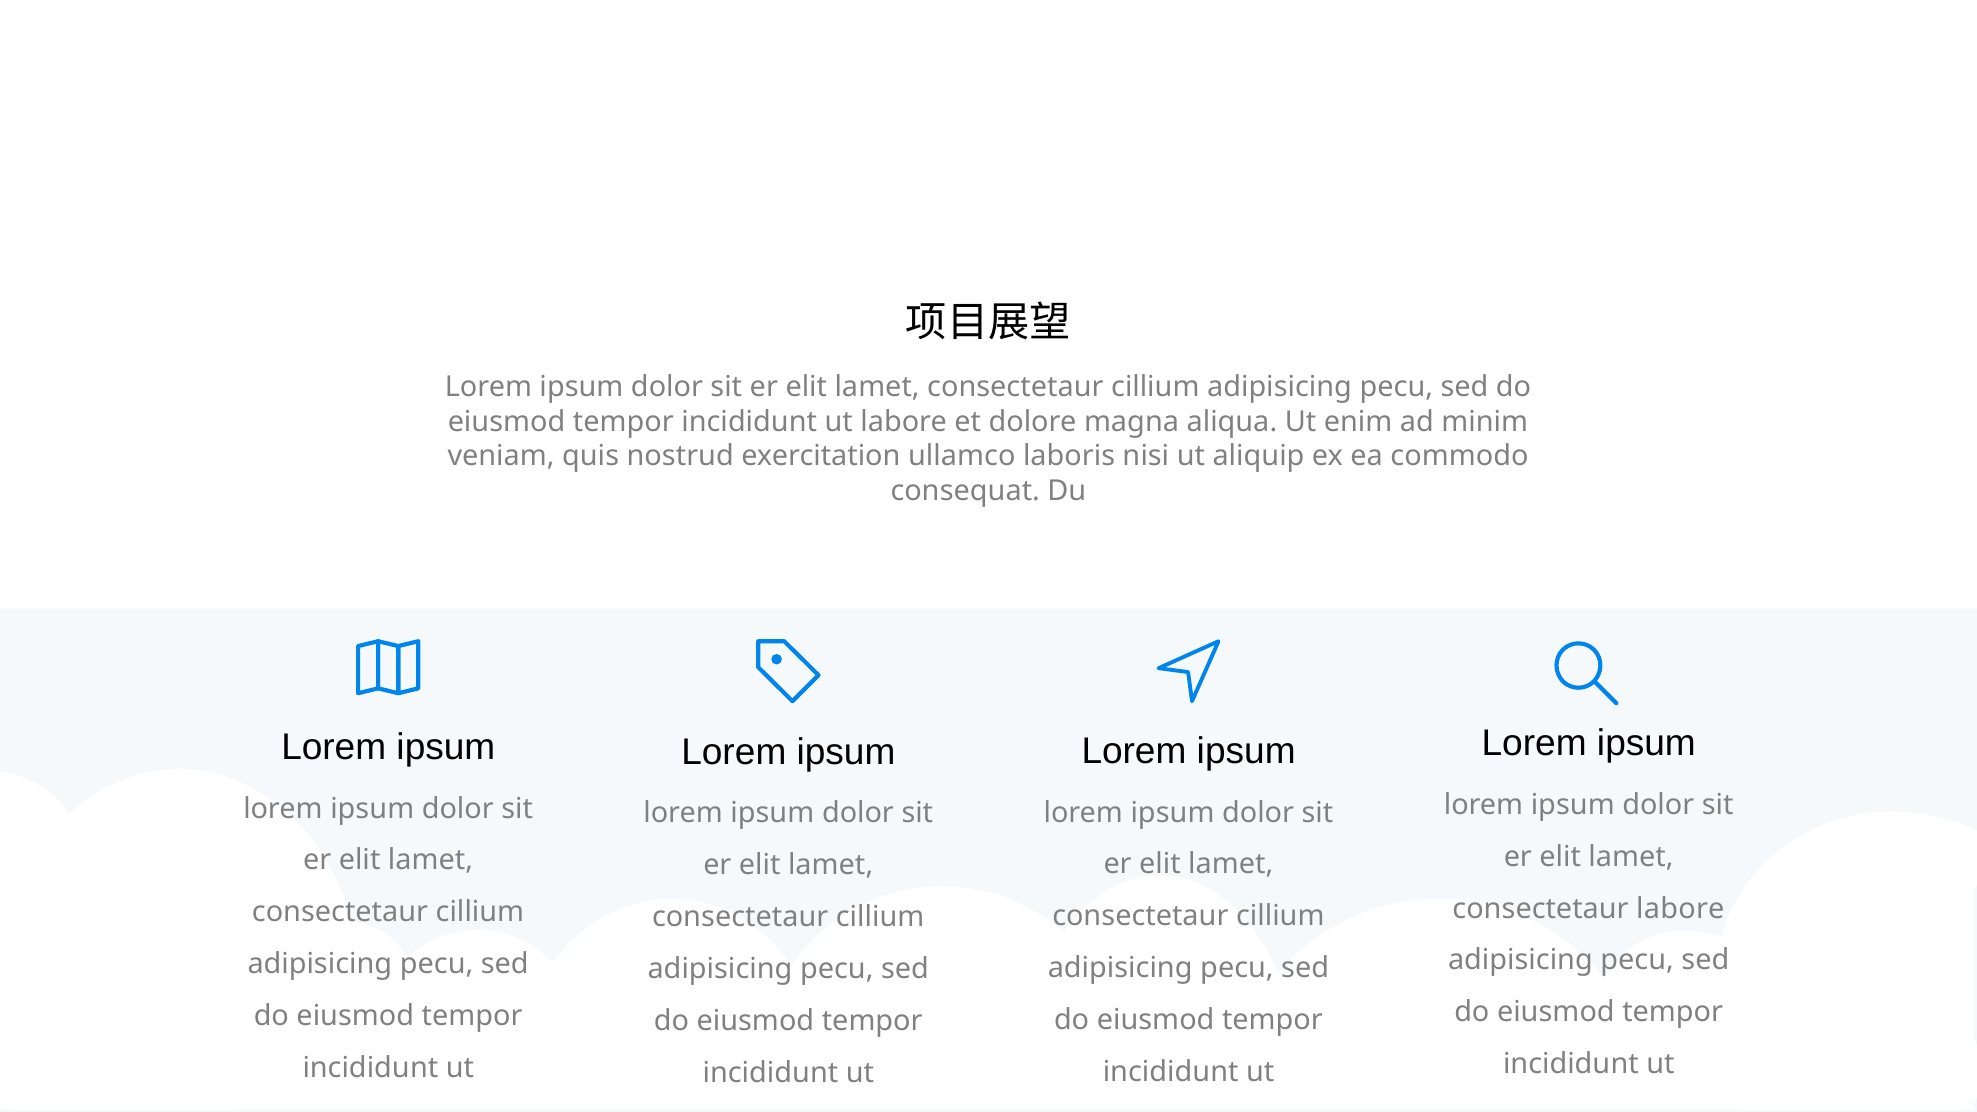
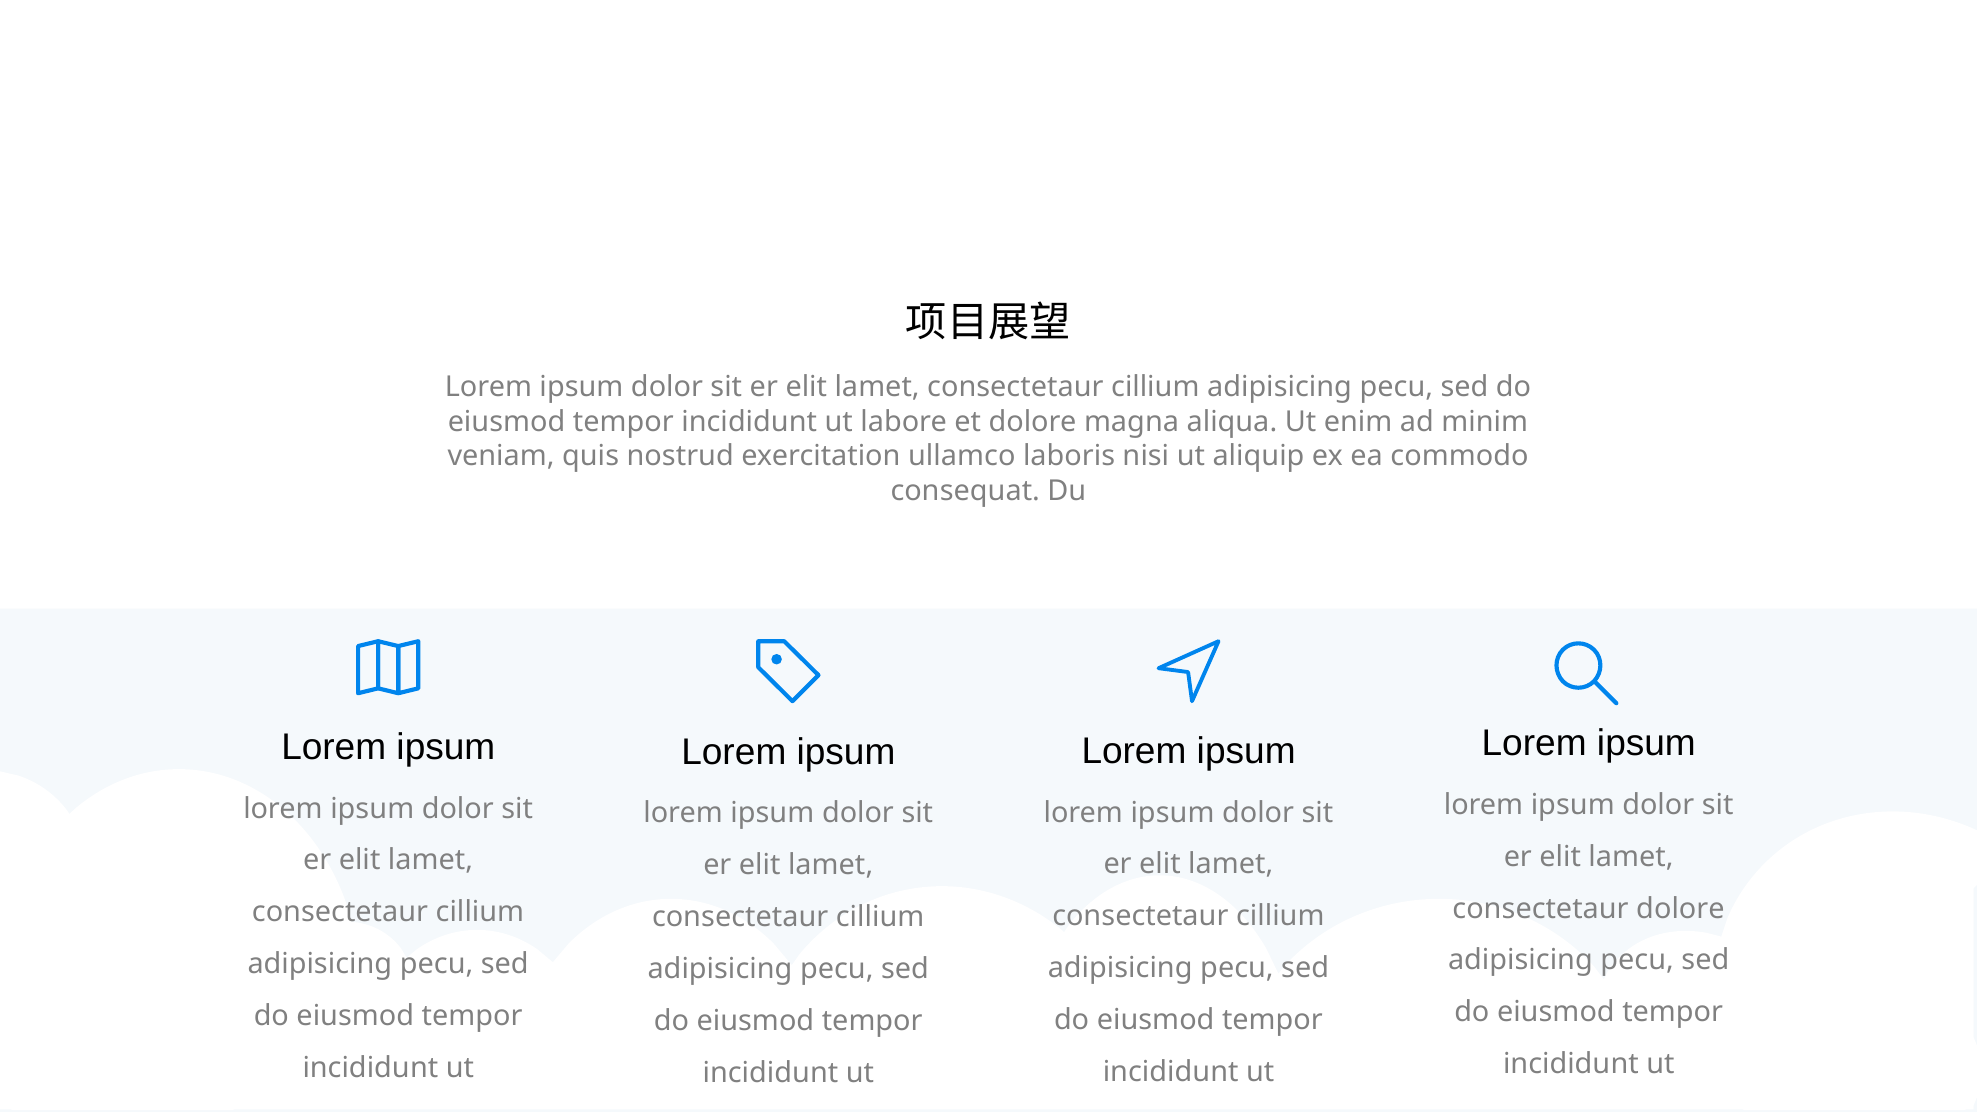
consectetaur labore: labore -> dolore (1680, 909)
